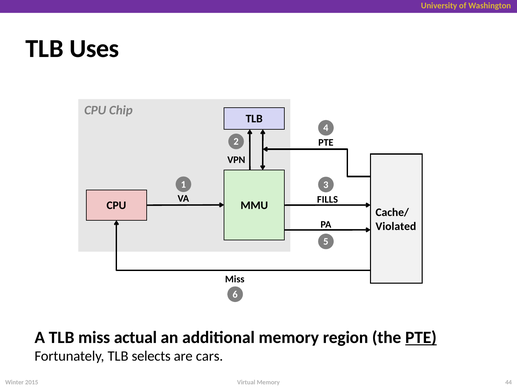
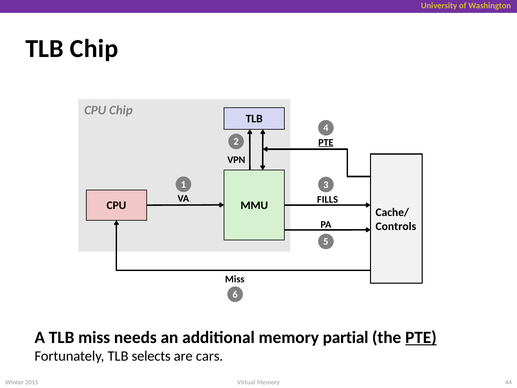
TLB Uses: Uses -> Chip (94, 49)
PTE underline: none -> present (326, 142)
Violated: Violated -> Controls (396, 226)
actual: actual -> needs (135, 337)
region: region -> partial (346, 337)
